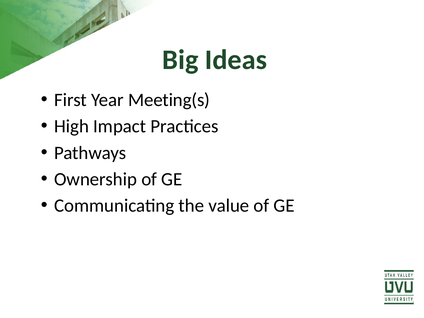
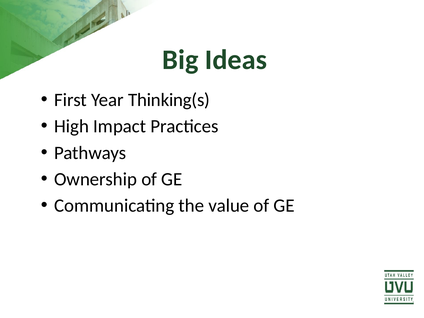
Meeting(s: Meeting(s -> Thinking(s (169, 100)
